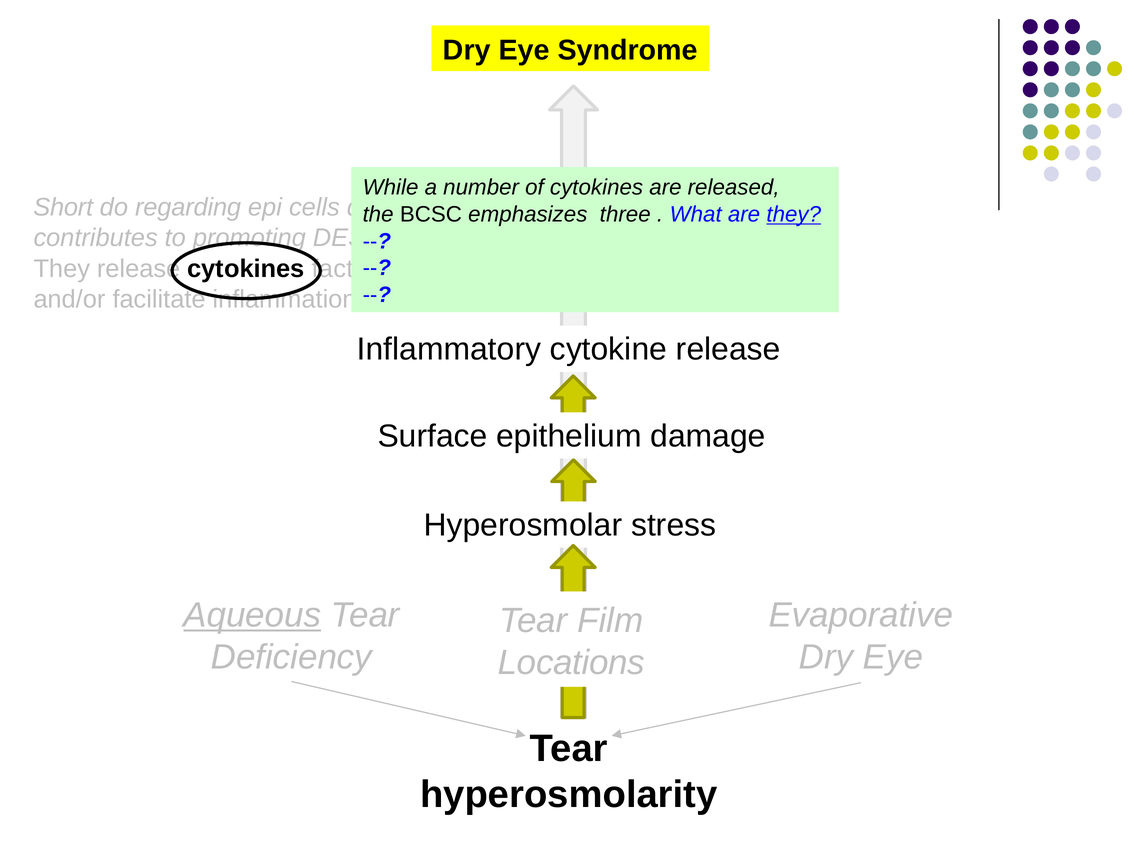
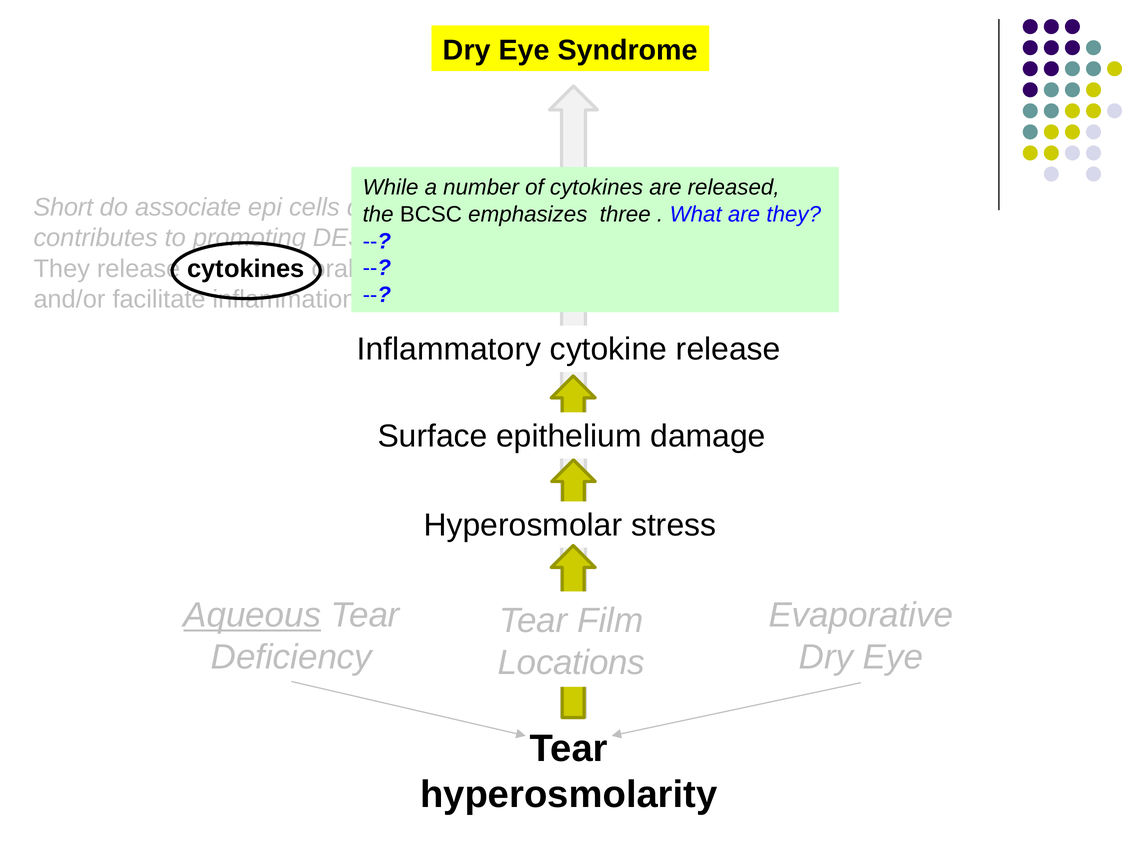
regarding: regarding -> associate (188, 208)
they underline: present -> none (794, 214)
fact: fact -> oral (333, 269)
